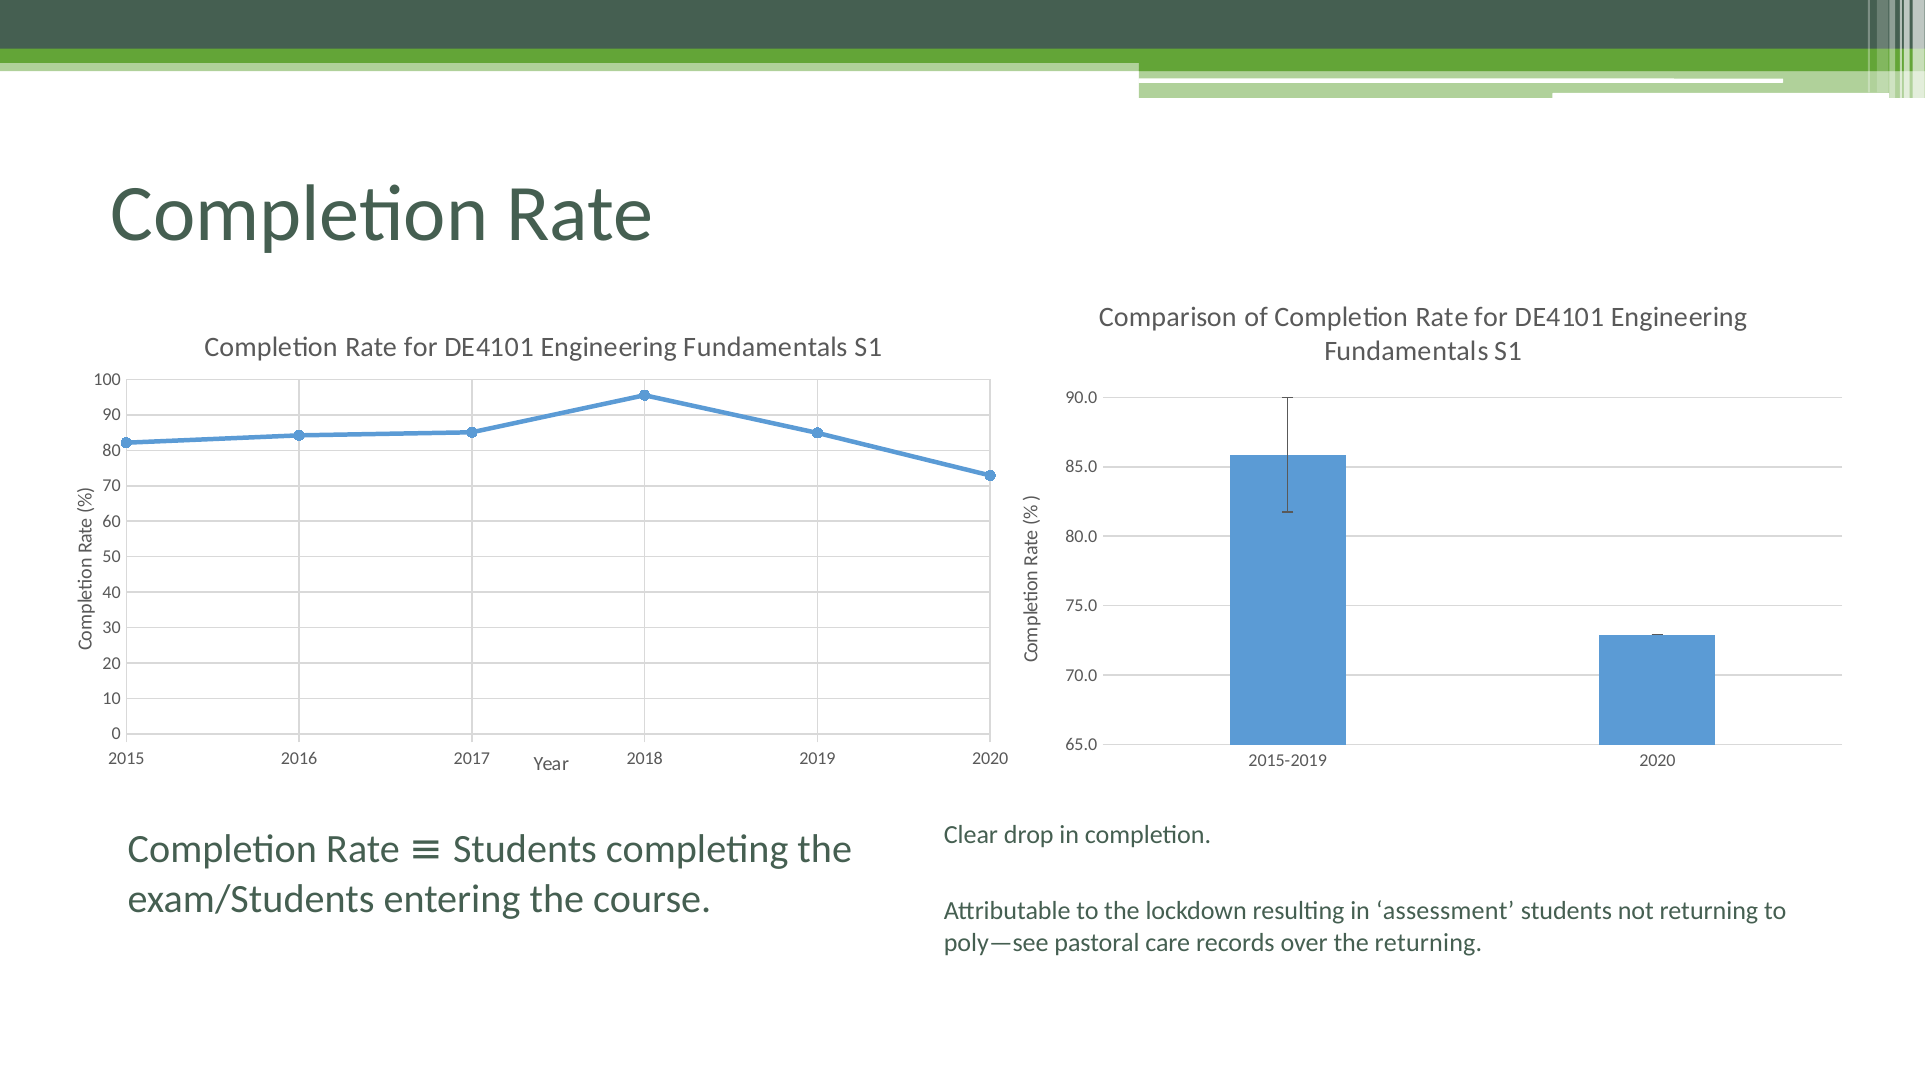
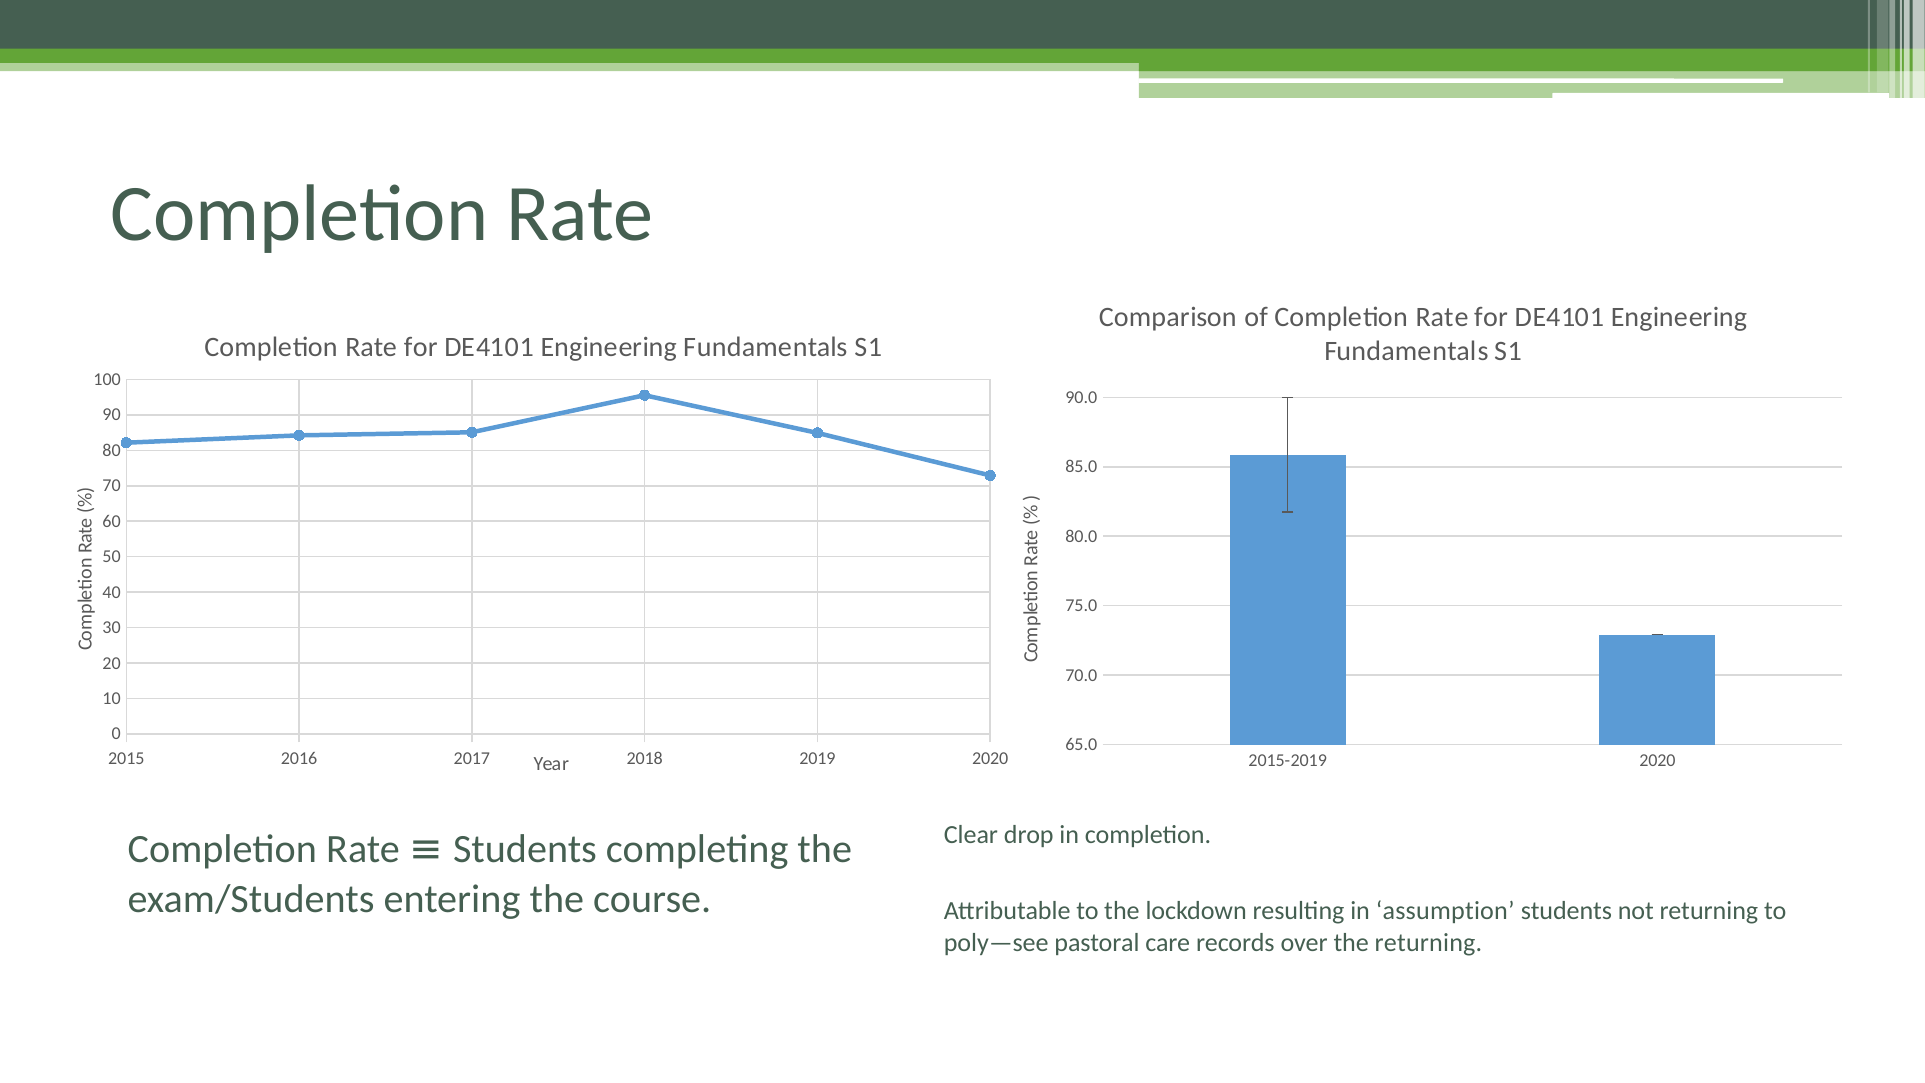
assessment: assessment -> assumption (1445, 911)
